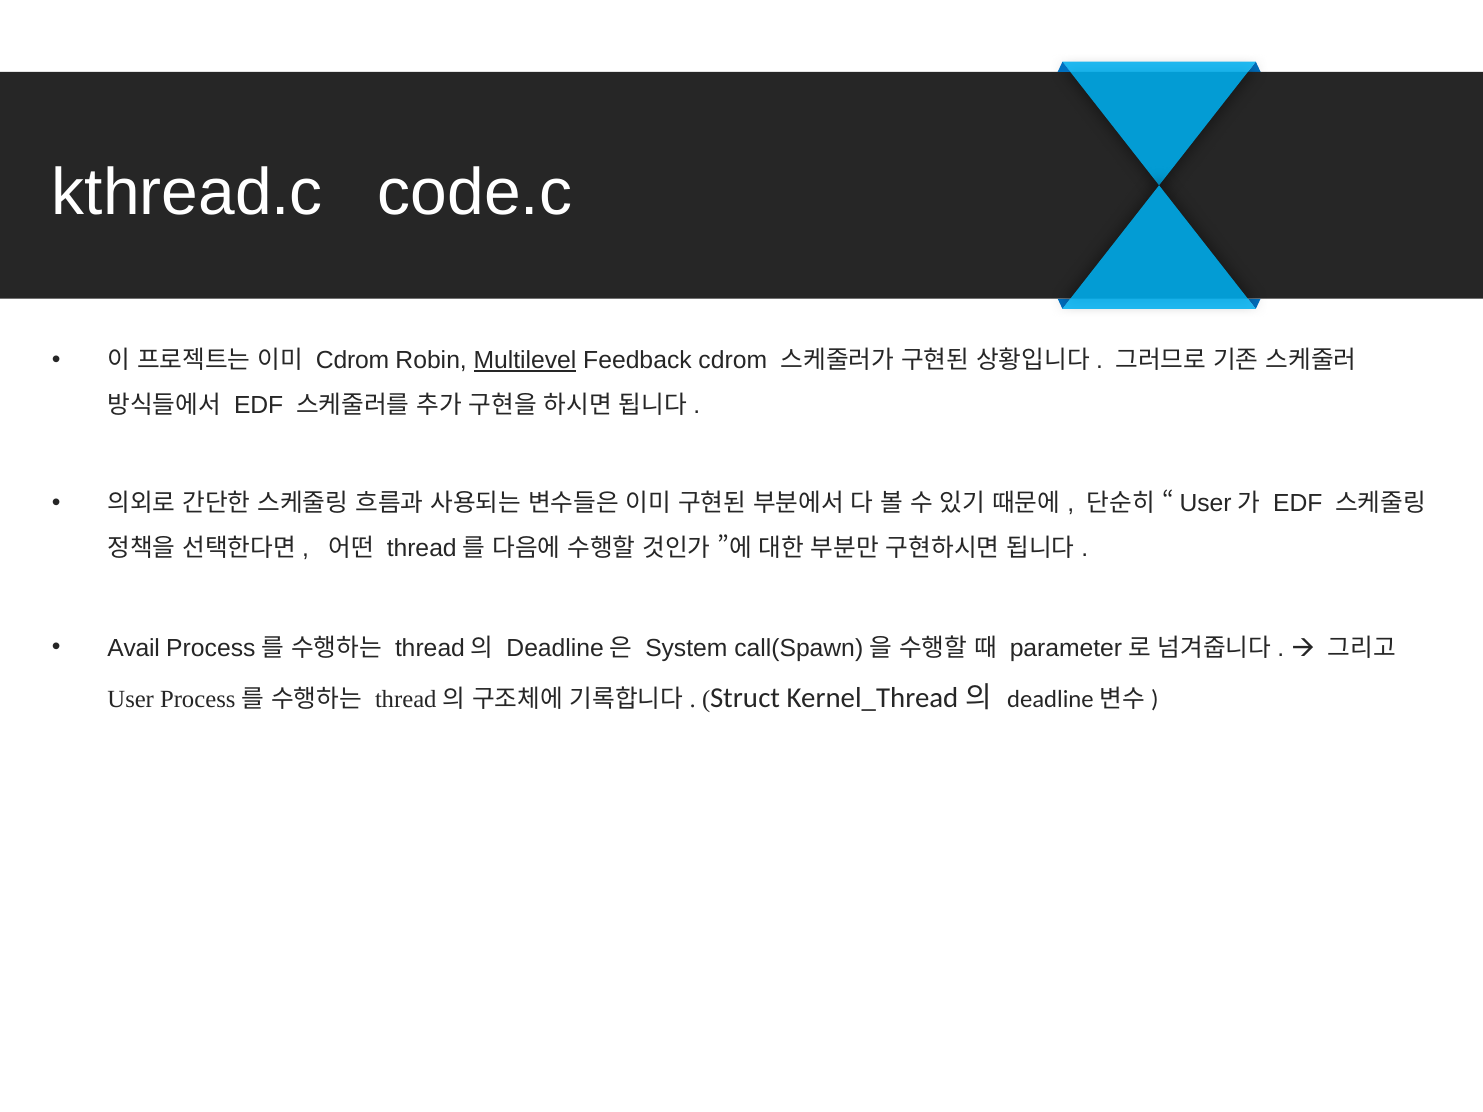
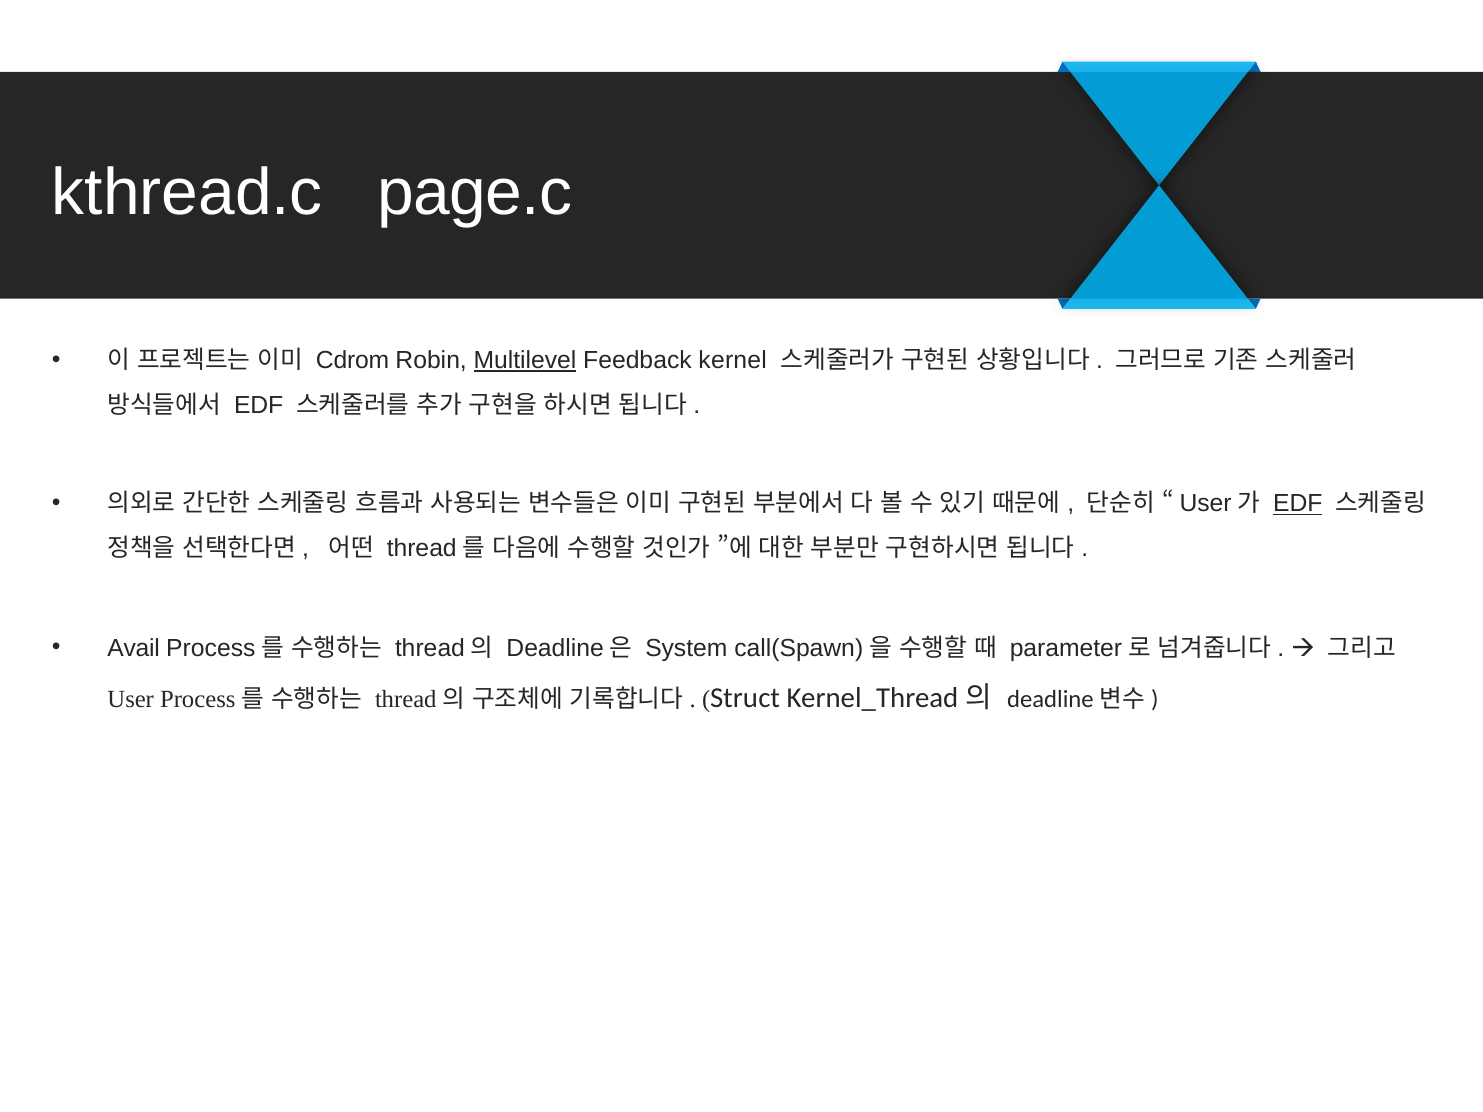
code.c: code.c -> page.c (475, 192)
Feedback cdrom: cdrom -> kernel (733, 360)
EDF underline: none -> present (1298, 504)
